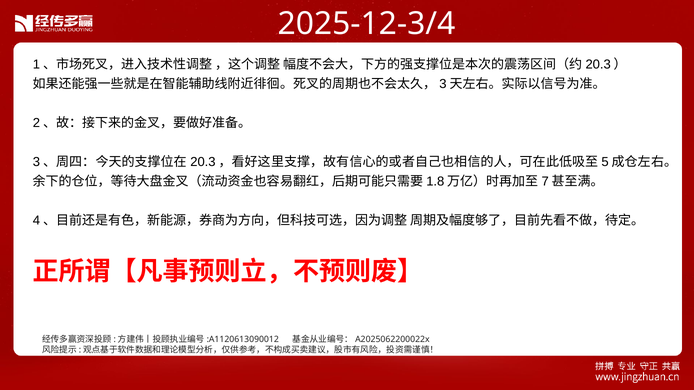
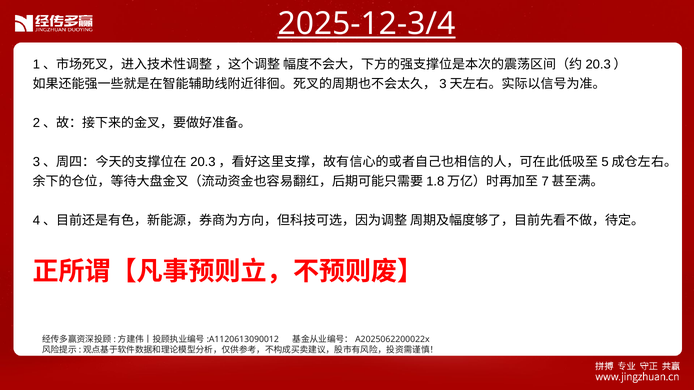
2025-12-3/4 underline: none -> present (366, 24)
